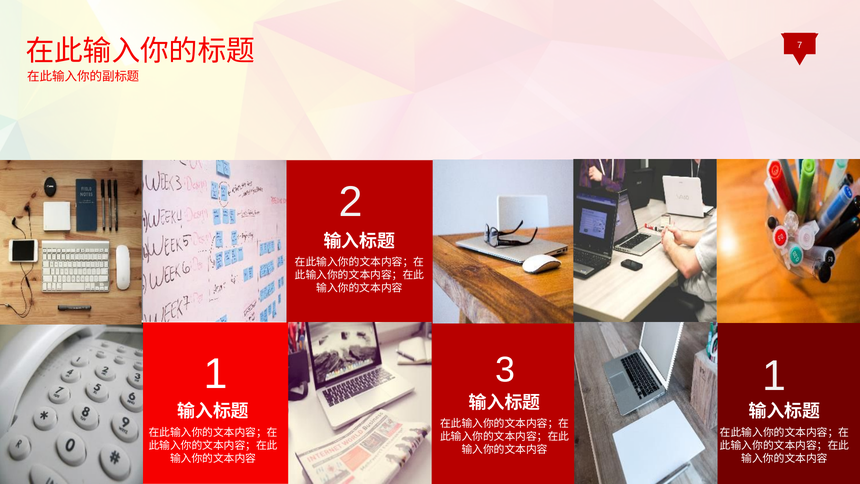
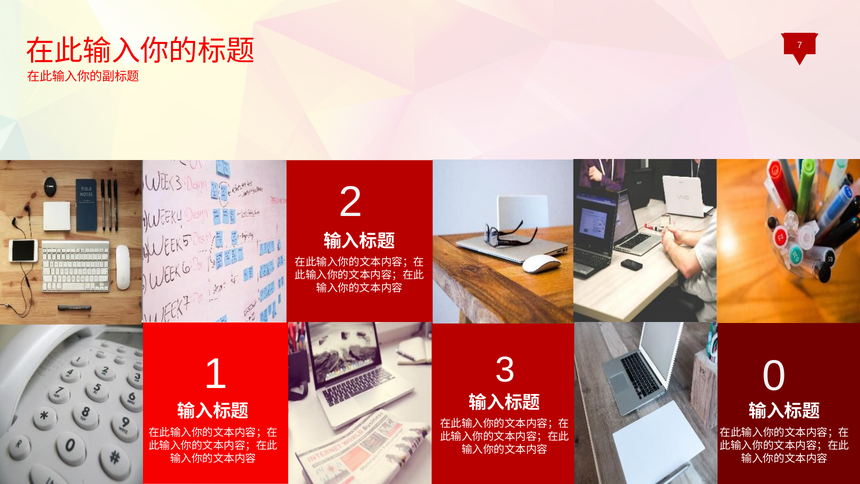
1 1: 1 -> 0 (774, 376)
